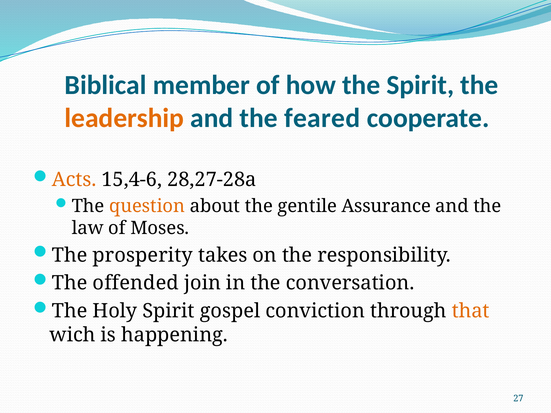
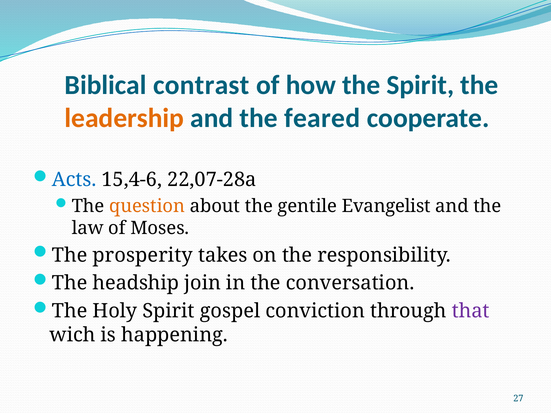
member: member -> contrast (201, 85)
Acts colour: orange -> blue (74, 180)
28,27-28a: 28,27-28a -> 22,07-28a (212, 180)
Assurance: Assurance -> Evangelist (386, 206)
offended: offended -> headship (136, 283)
that colour: orange -> purple (471, 311)
